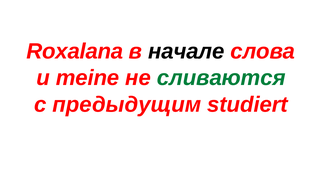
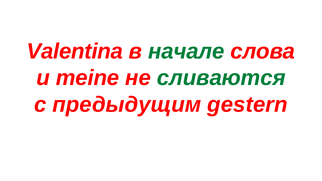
Roxalana: Roxalana -> Valentina (75, 51)
начале colour: black -> green (186, 51)
studiert: studiert -> gestern (247, 105)
